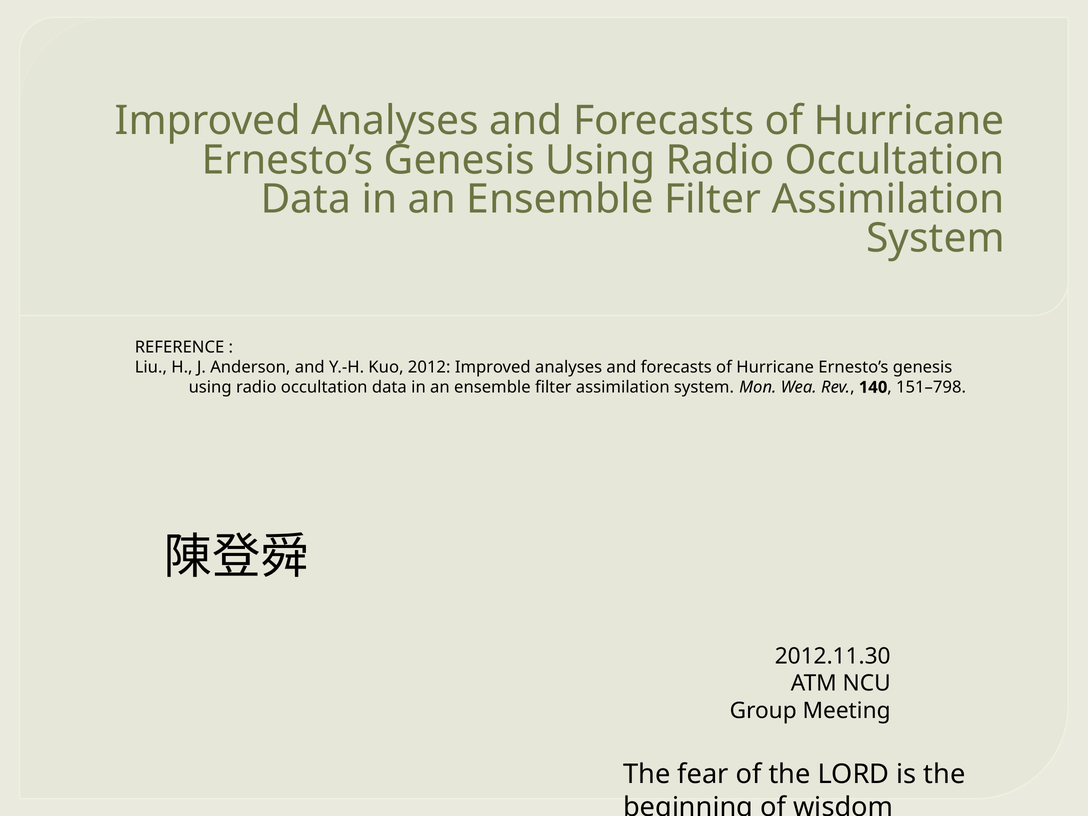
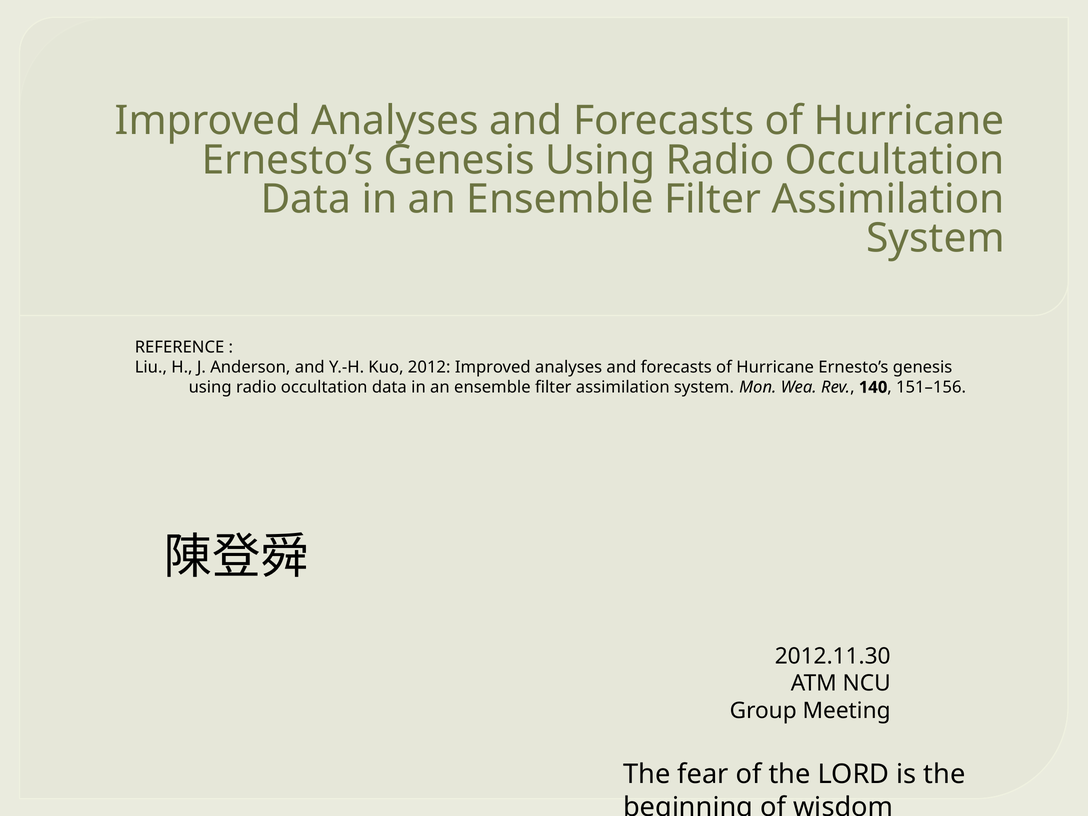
151–798: 151–798 -> 151–156 (931, 387)
